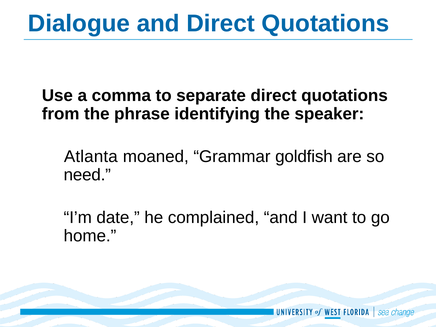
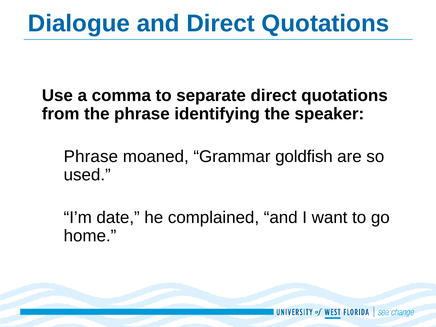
Atlanta: Atlanta -> Phrase (91, 157)
need: need -> used (87, 175)
